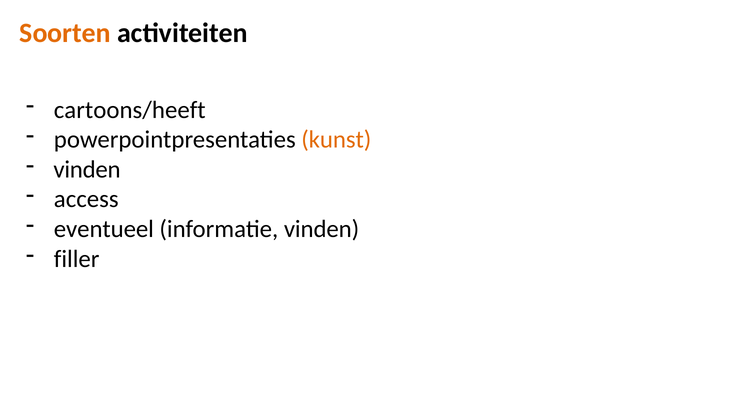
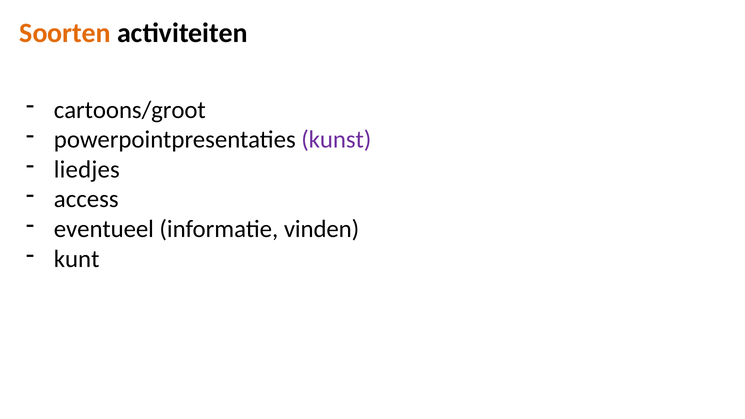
cartoons/heeft: cartoons/heeft -> cartoons/groot (130, 110)
kunst colour: orange -> purple (336, 140)
vinden: vinden -> liedjes (87, 169)
filler: filler -> kunt (77, 259)
